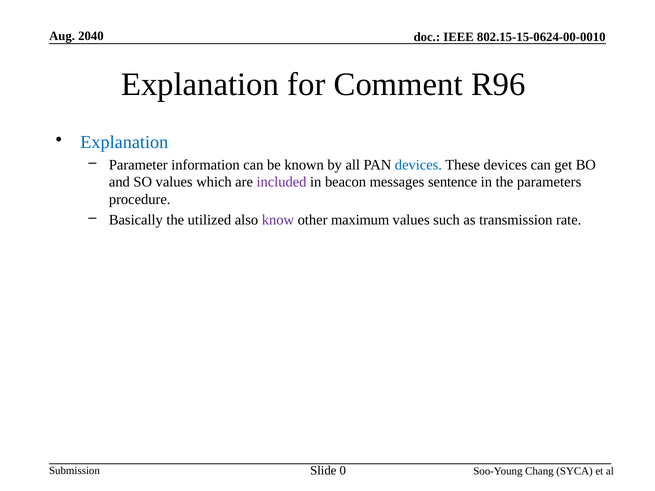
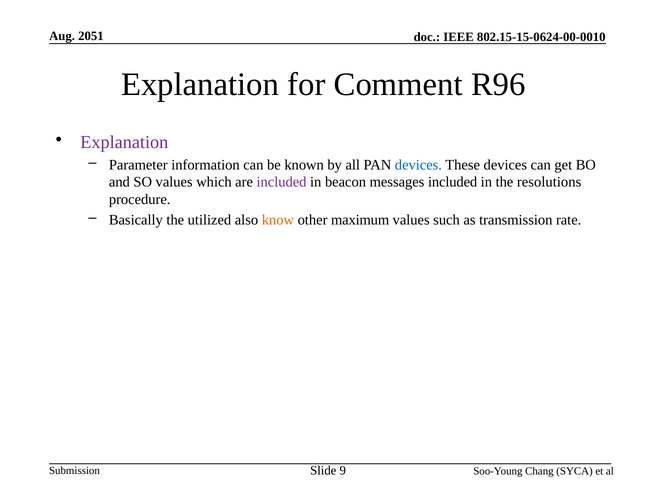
2040: 2040 -> 2051 (91, 36)
Explanation colour: blue -> purple (124, 143)
messages sentence: sentence -> included (453, 182)
parameters: parameters -> resolutions (549, 182)
know colour: purple -> orange (278, 220)
0: 0 -> 9 (343, 471)
